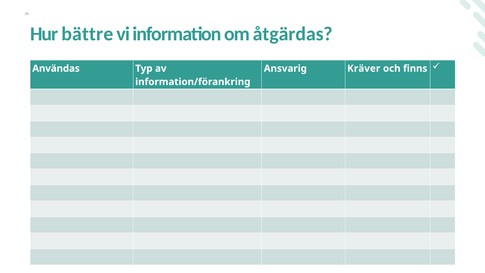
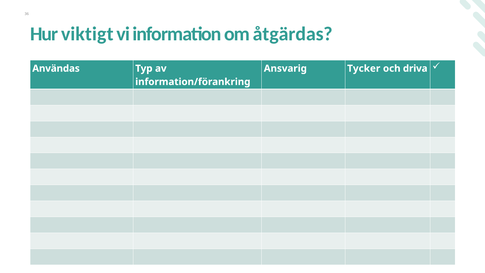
bättre: bättre -> viktigt (87, 34)
Kräver: Kräver -> Tycker (364, 68)
finns: finns -> driva (415, 68)
